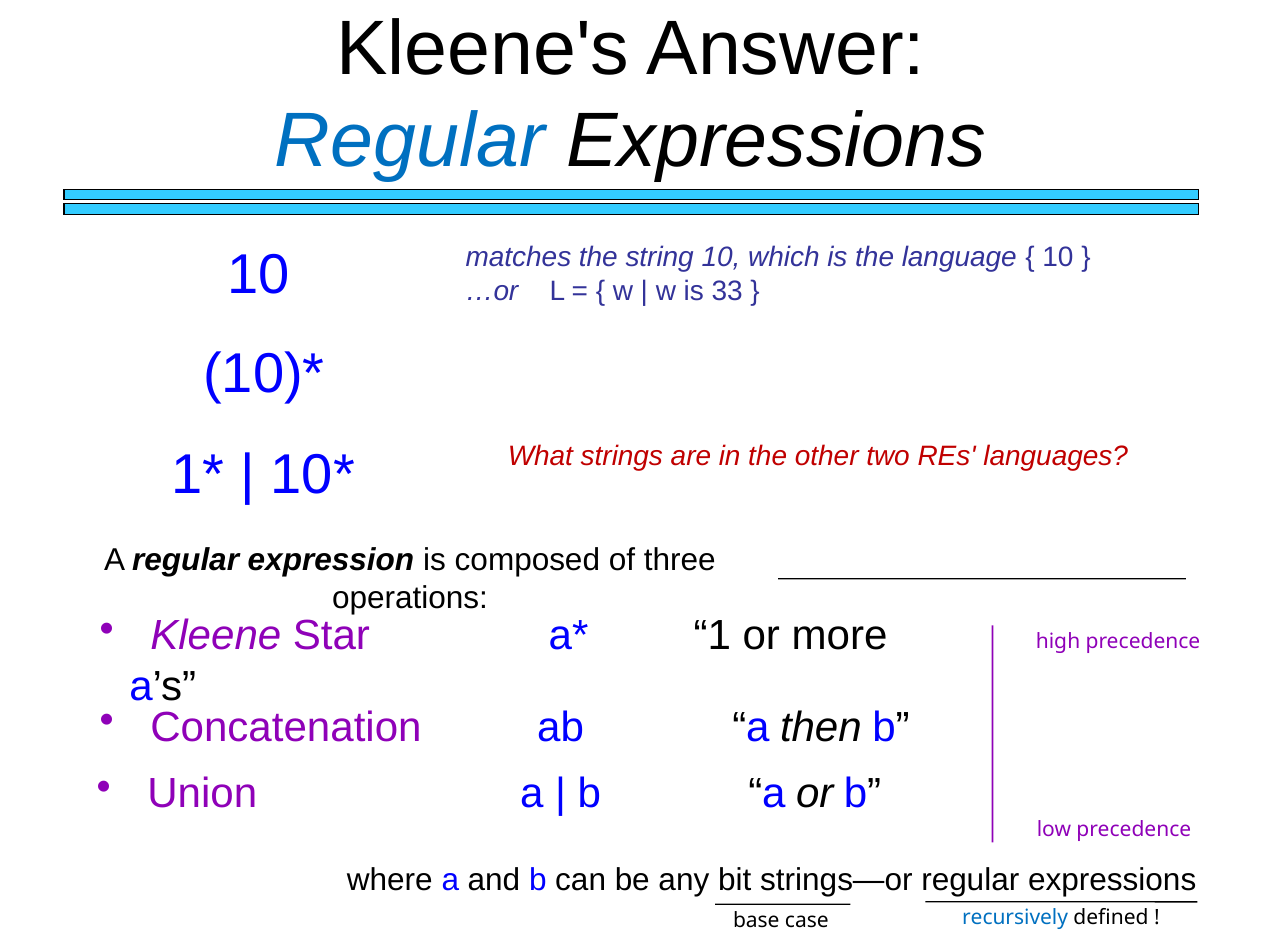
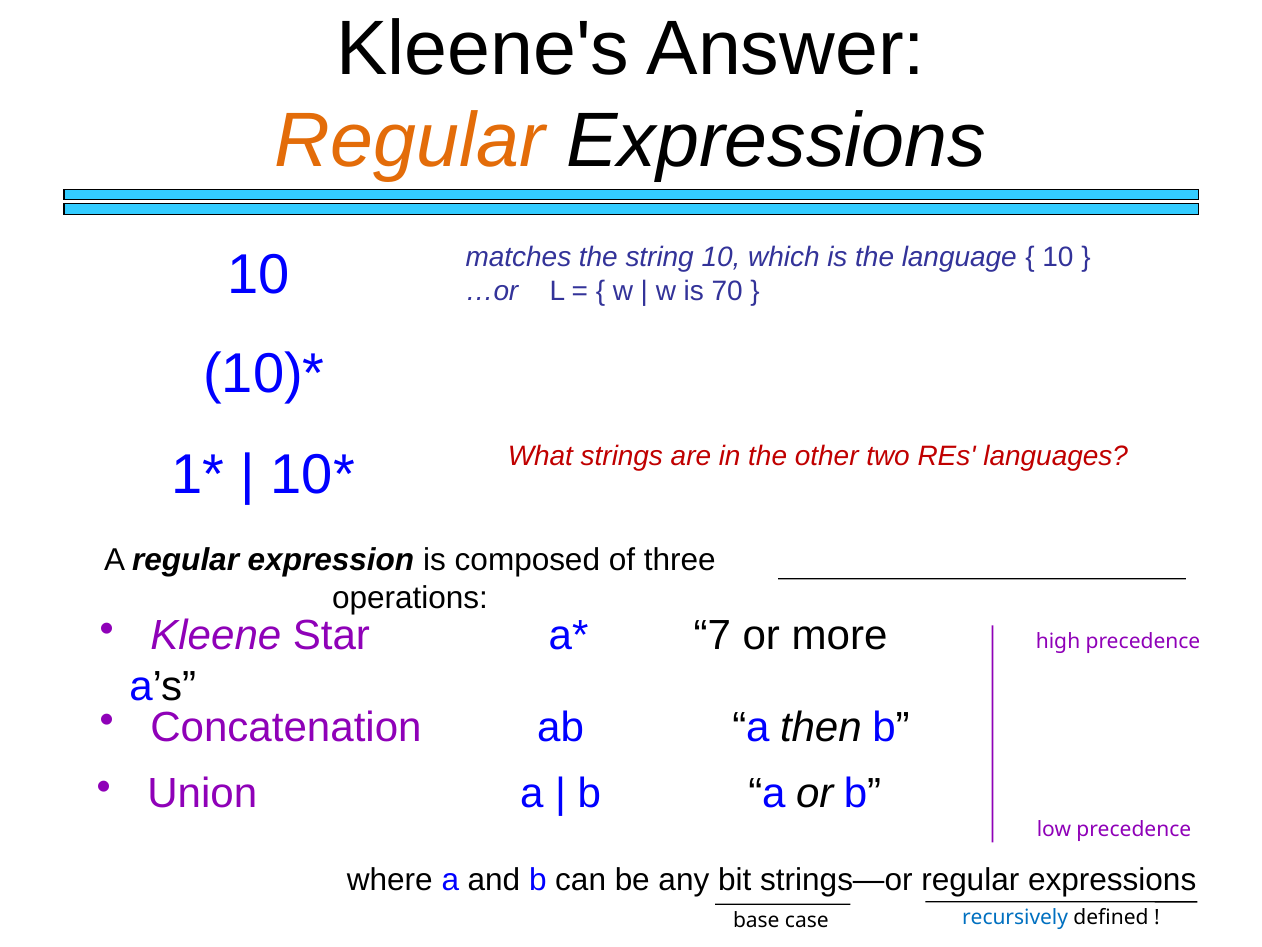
Regular colour: blue -> orange (410, 141)
33: 33 -> 70 (727, 291)
1: 1 -> 7 (712, 636)
